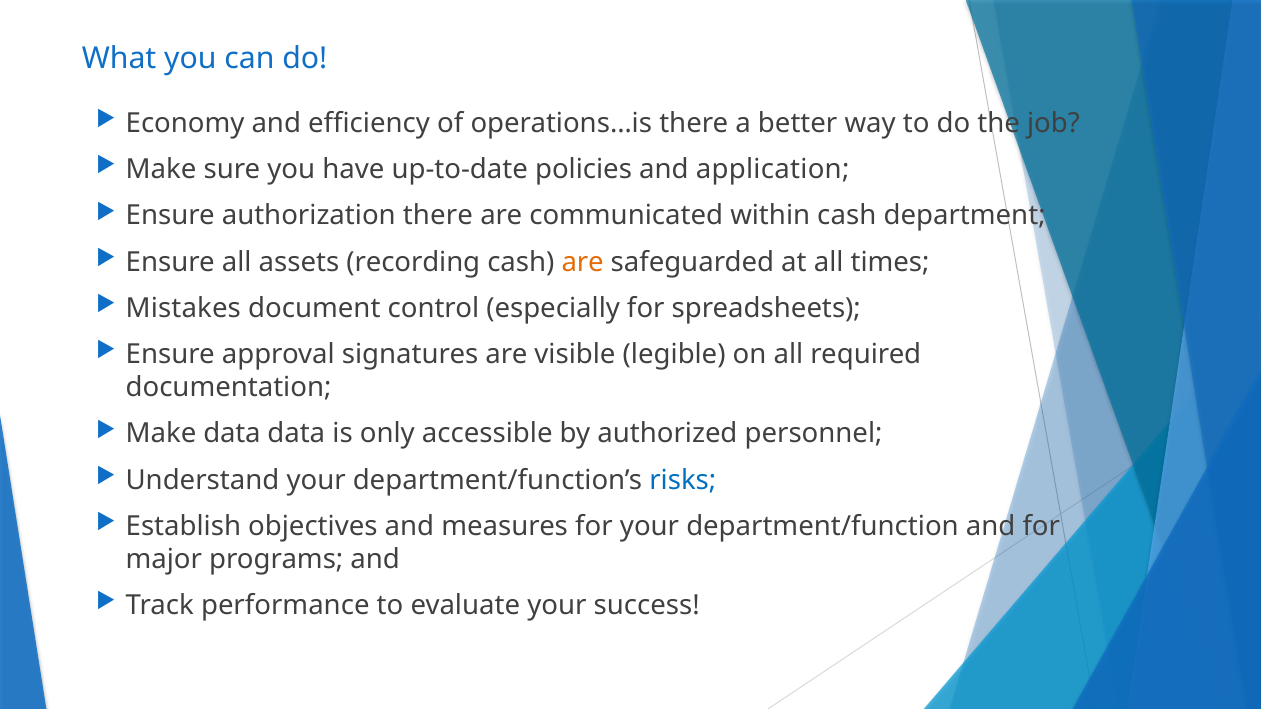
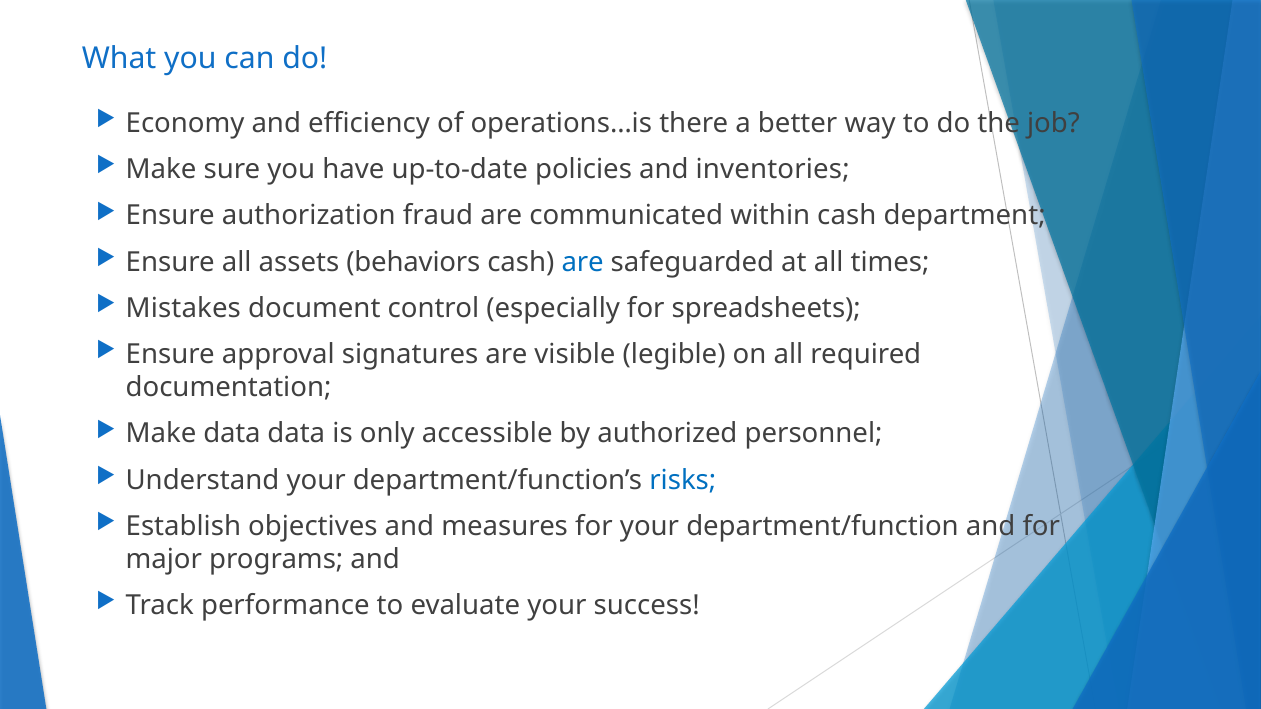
application: application -> inventories (773, 170)
authorization there: there -> fraud (438, 216)
recording: recording -> behaviors (413, 262)
are colour: orange -> blue (583, 262)
